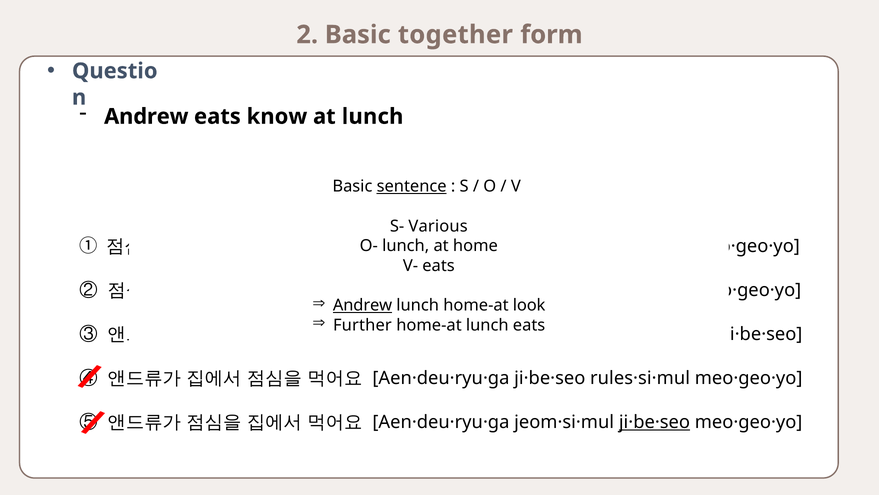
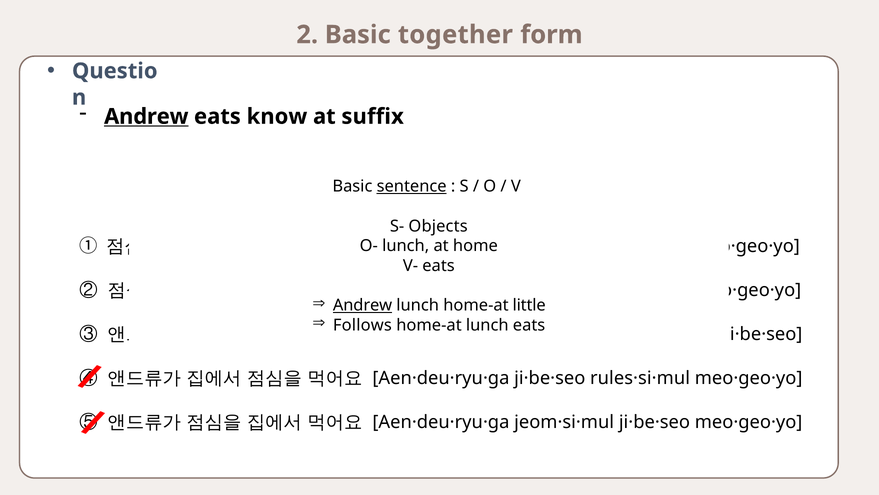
Andrew underline: none -> present (146, 116)
at lunch: lunch -> suffix (373, 116)
Various: Various -> Objects (438, 226)
look: look -> little (529, 305)
Further: Further -> Follows (362, 325)
ji·be·seo underline: present -> none (654, 422)
